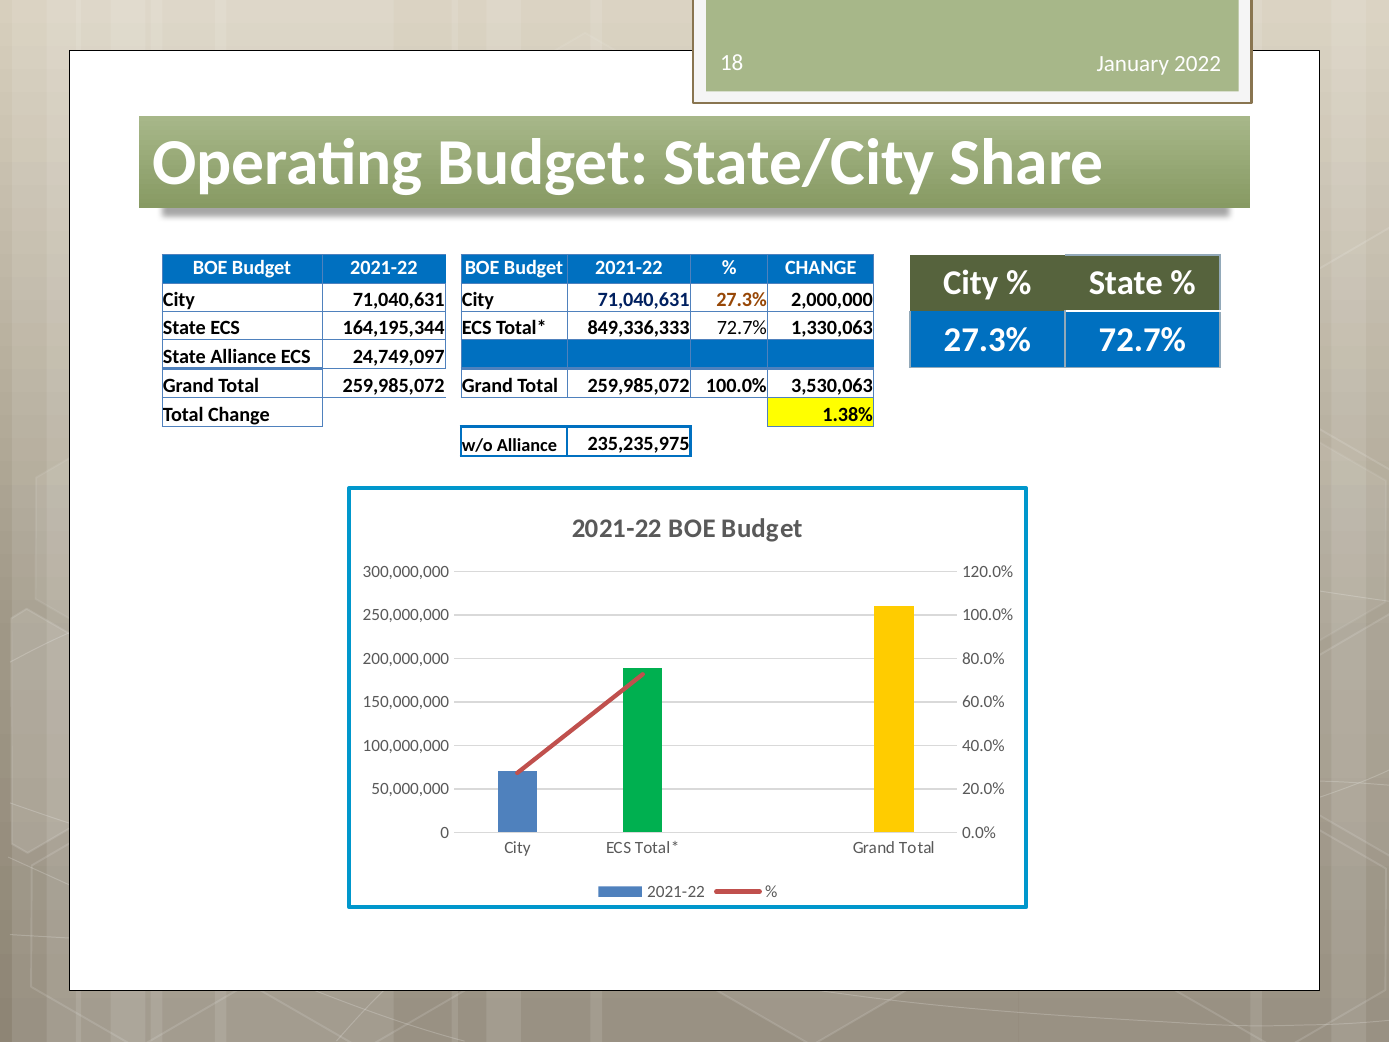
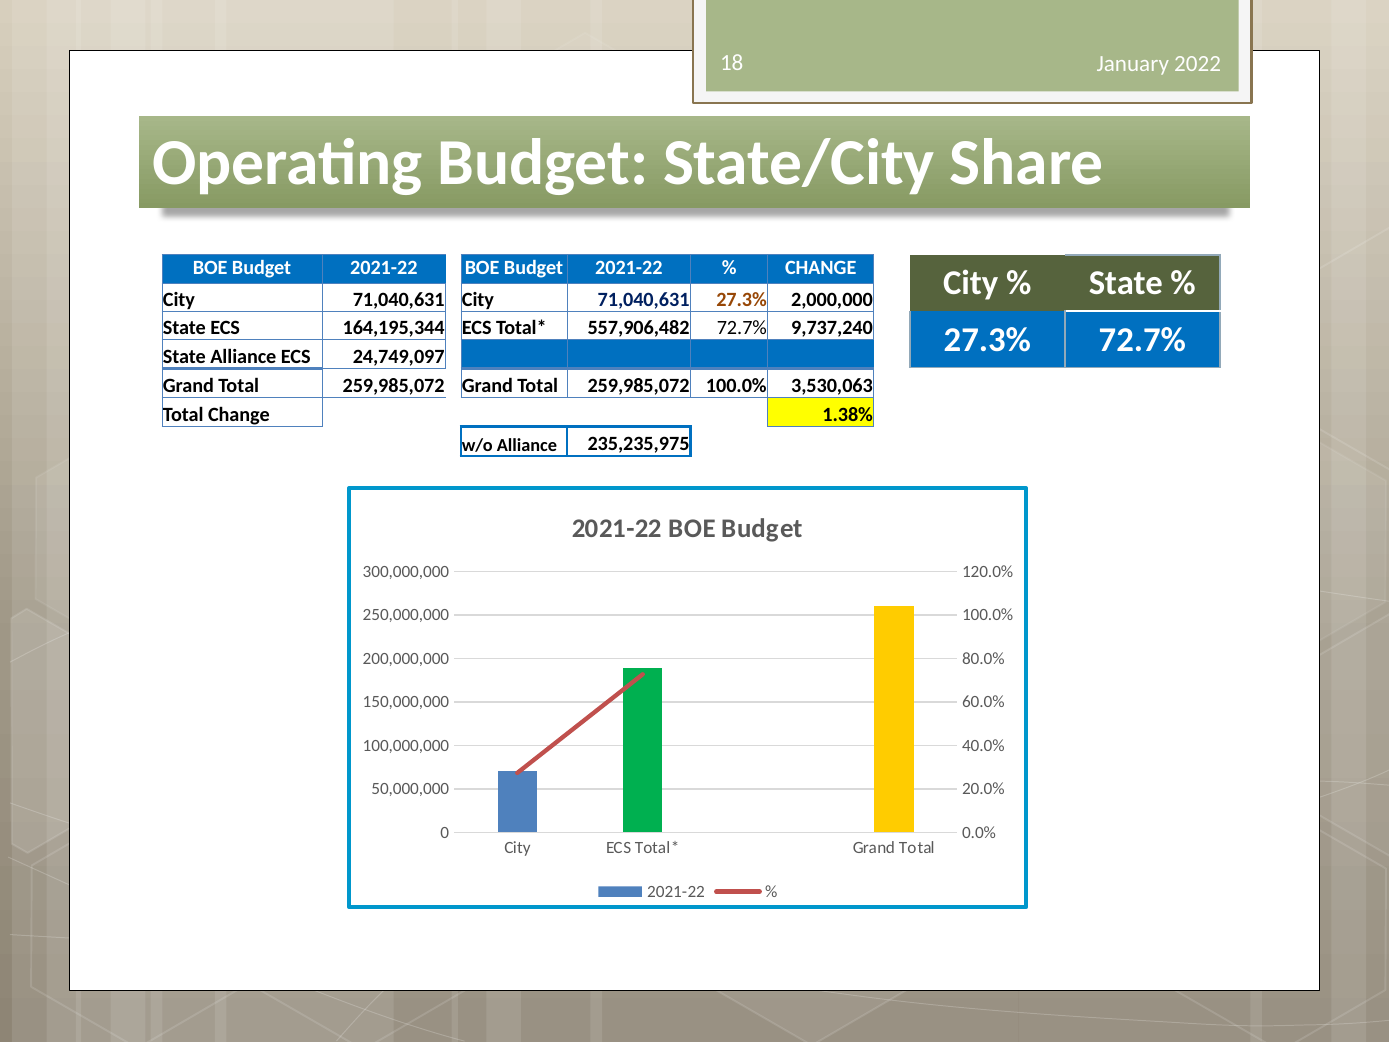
849,336,333: 849,336,333 -> 557,906,482 (639, 327)
1,330,063: 1,330,063 -> 9,737,240 (832, 327)
